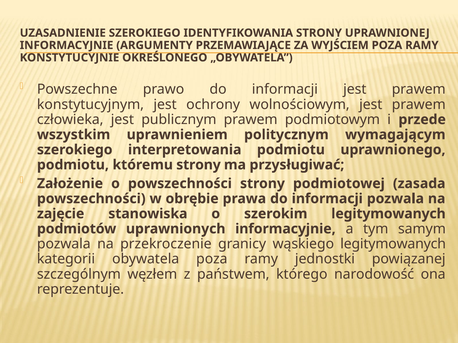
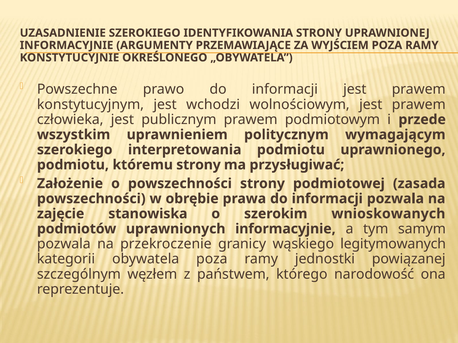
ochrony: ochrony -> wchodzi (213, 105)
szerokim legitymowanych: legitymowanych -> wnioskowanych (388, 214)
